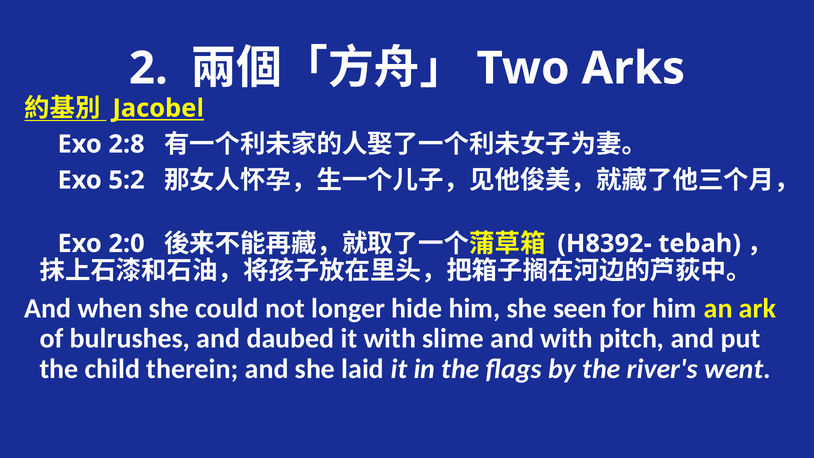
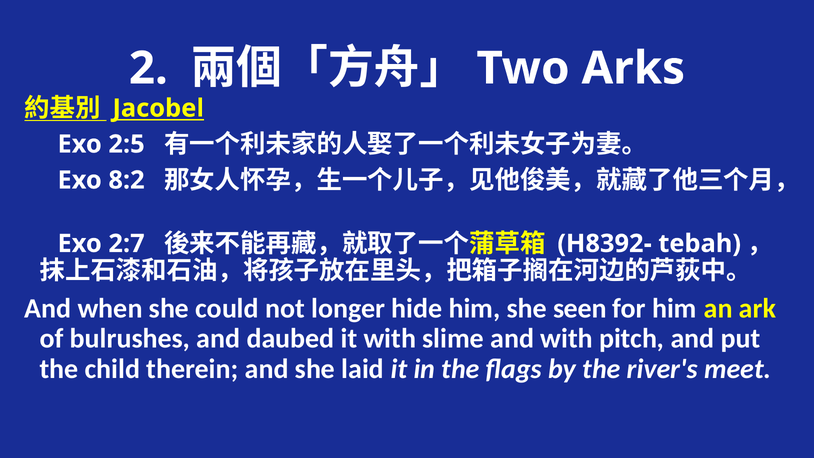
2:8: 2:8 -> 2:5 (127, 144)
5:2: 5:2 -> 8:2 (127, 180)
2:0: 2:0 -> 2:7 (127, 244)
went: went -> meet (738, 369)
